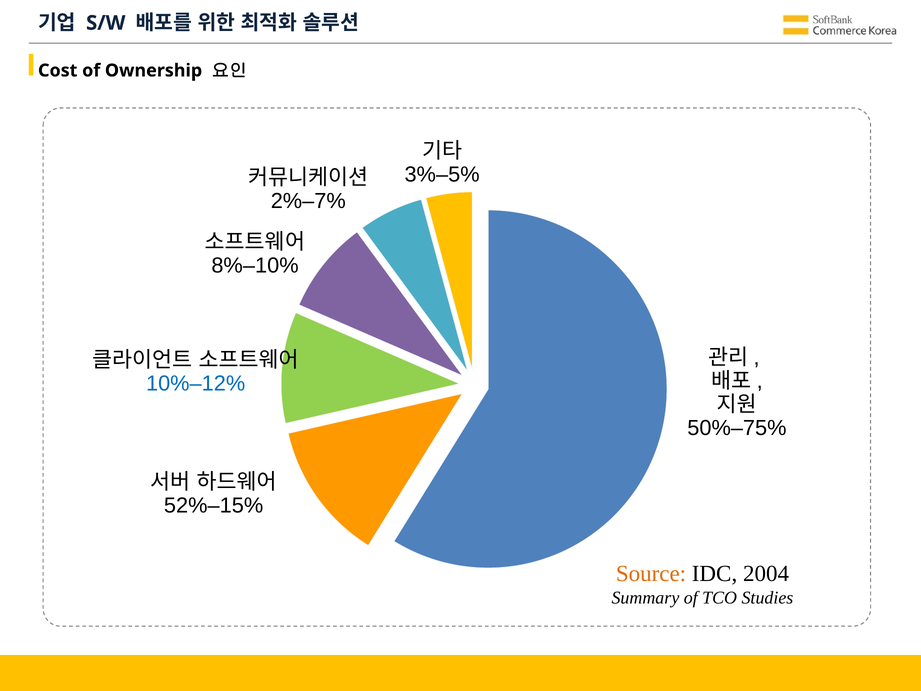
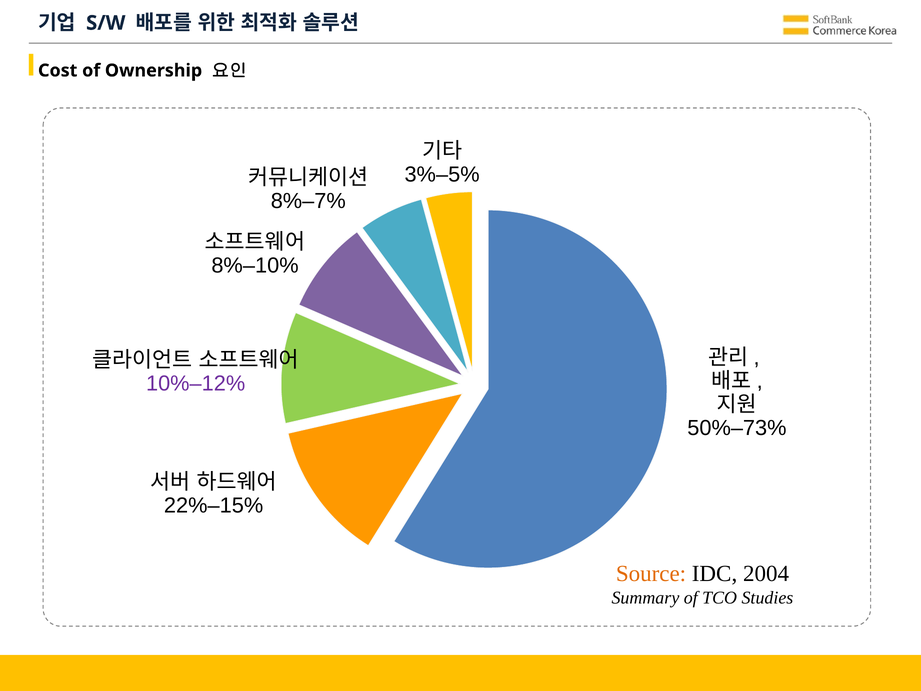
2%–7%: 2%–7% -> 8%–7% (308, 201)
10%–12% colour: blue -> purple (196, 384)
50%–75%: 50%–75% -> 50%–73% (737, 428)
52%–15%: 52%–15% -> 22%–15% (214, 505)
